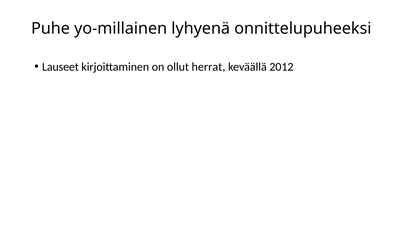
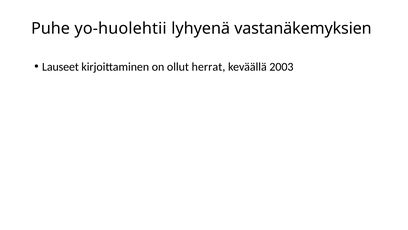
yo-millainen: yo-millainen -> yo-huolehtii (121, 28)
onnittelupuheeksi: onnittelupuheeksi -> vastanäkemyksien (303, 28)
2012: 2012 -> 2003 (281, 67)
